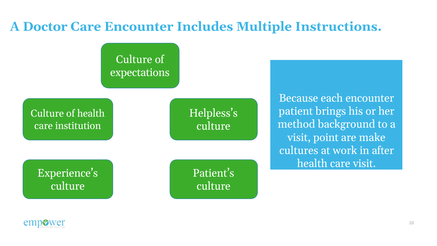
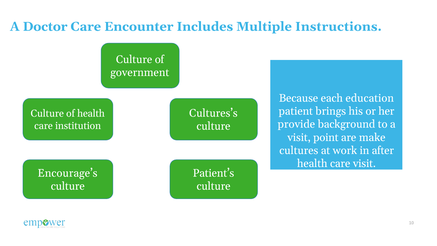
expectations: expectations -> government (140, 73)
each encounter: encounter -> education (370, 98)
Helpless’s: Helpless’s -> Cultures’s (213, 113)
method: method -> provide (296, 124)
Experience’s: Experience’s -> Encourage’s (68, 173)
